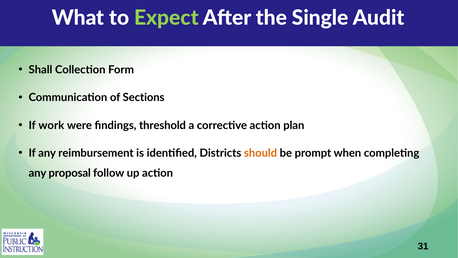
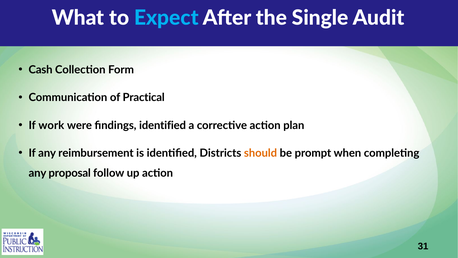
Expect colour: light green -> light blue (166, 18)
Shall: Shall -> Cash (41, 70)
Sections: Sections -> Practical (144, 97)
findings threshold: threshold -> identified (163, 125)
